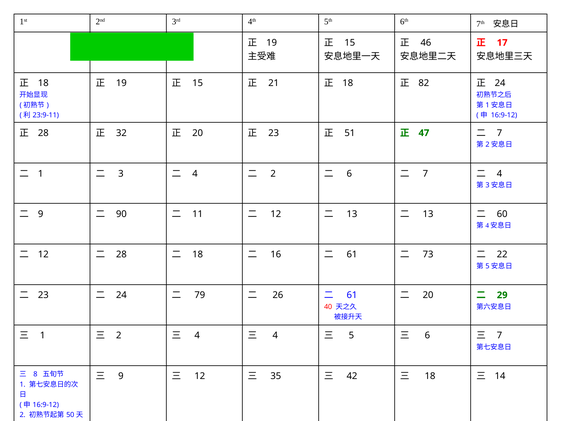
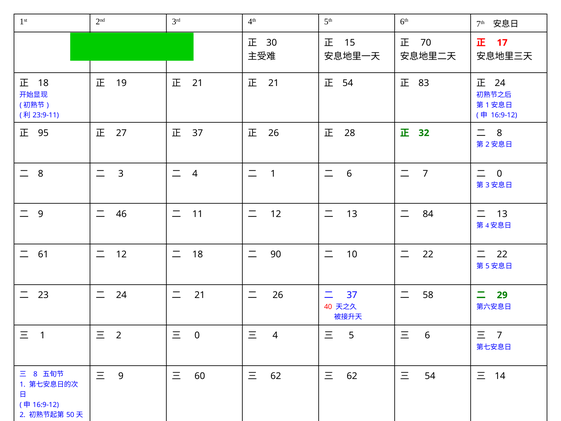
19: 19 -> 30 (272, 43)
46: 46 -> 70 (426, 43)
15: 15 -> 21 (198, 83)
18: 18 -> 54 (348, 83)
82: 82 -> 83 (424, 83)
28: 28 -> 95 (43, 133)
32: 32 -> 27 (121, 133)
20: 20 -> 37 (198, 133)
23: 23 -> 26 (274, 133)
51: 51 -> 28 (350, 133)
47: 47 -> 32 (424, 133)
7: 7 -> 8 (499, 133)
1: 1 -> 8 (41, 173)
2: 2 -> 1 (273, 173)
4: 4 -> 0 (499, 173)
90: 90 -> 46 (121, 214)
13: 13 -> 84 (428, 214)
60: 60 -> 13 (502, 214)
12: 12 -> 61 (43, 254)
28: 28 -> 12 (121, 254)
16: 16 -> 90 (276, 254)
61: 61 -> 10 (352, 254)
73: 73 -> 22 (428, 254)
79: 79 -> 21 (200, 295)
61: 61 -> 37 (352, 295)
20: 20 -> 58 (428, 295)
4: 4 -> 0 (197, 335)
12: 12 -> 60 (200, 376)
35: 35 -> 62 (276, 376)
42: 42 -> 62 (352, 376)
18: 18 -> 54 (430, 376)
